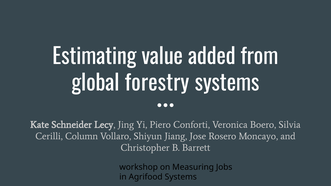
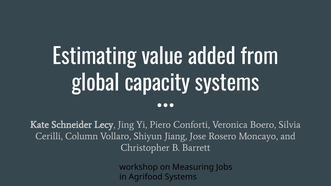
forestry: forestry -> capacity (157, 83)
